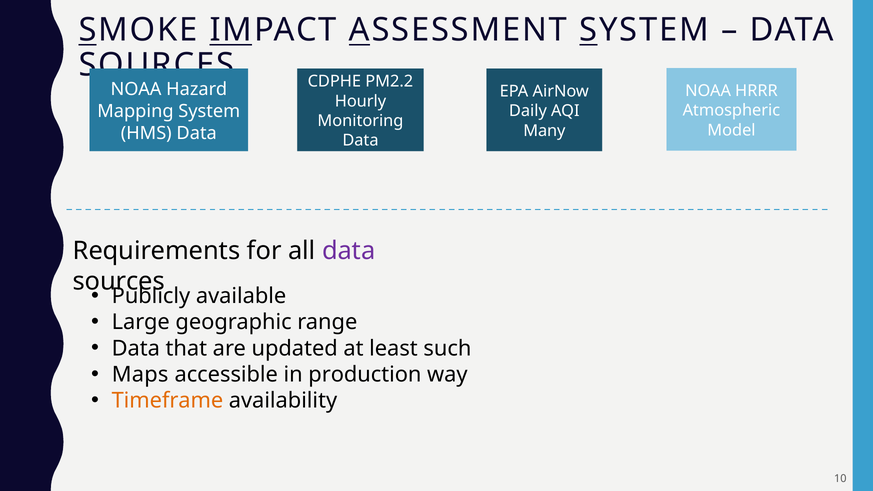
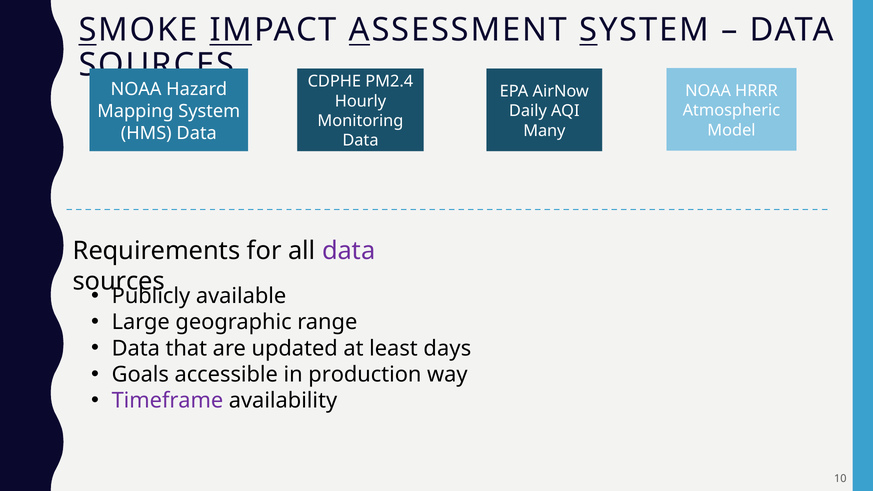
PM2.2: PM2.2 -> PM2.4 (389, 82)
such: such -> days (447, 348)
Maps: Maps -> Goals (140, 375)
Timeframe colour: orange -> purple (167, 401)
